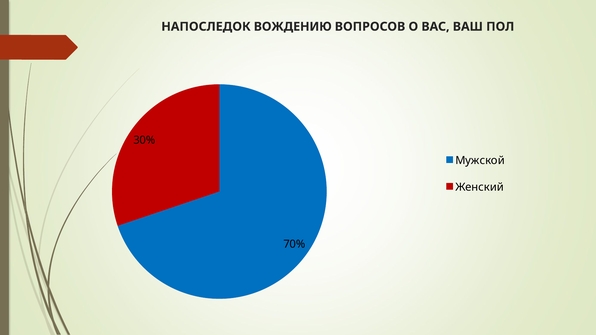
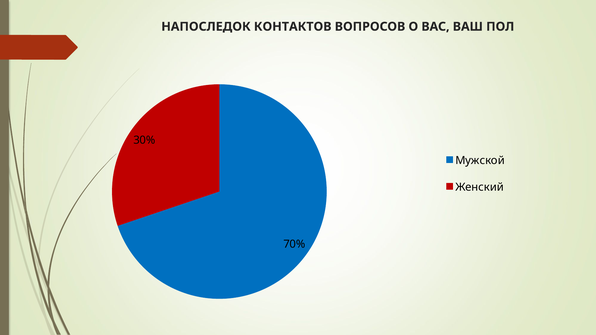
ВОЖДЕНИЮ: ВОЖДЕНИЮ -> КОНТАКТОВ (293, 27)
